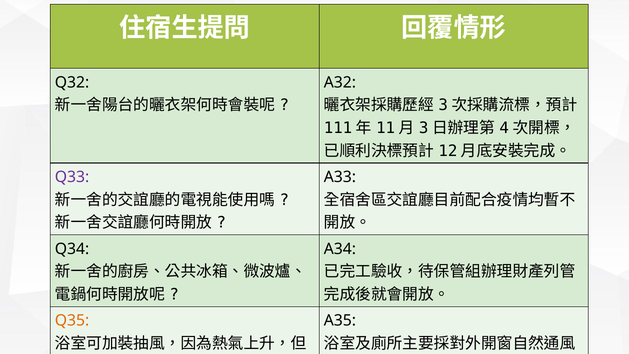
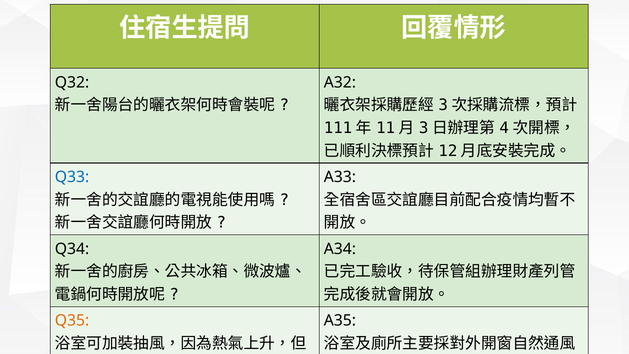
Q33 colour: purple -> blue (72, 177)
